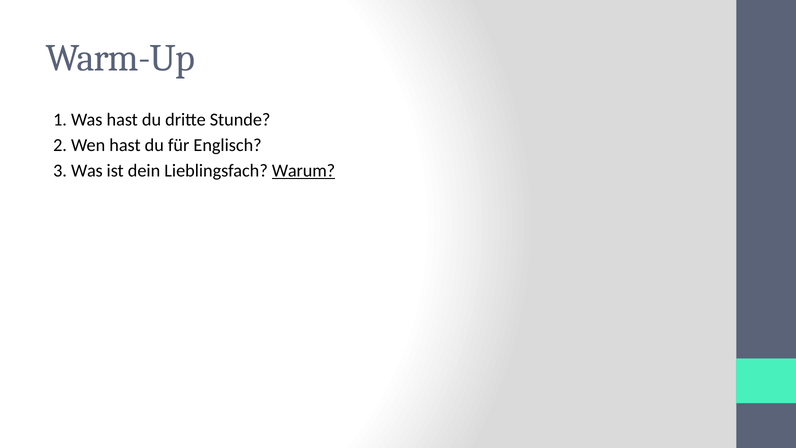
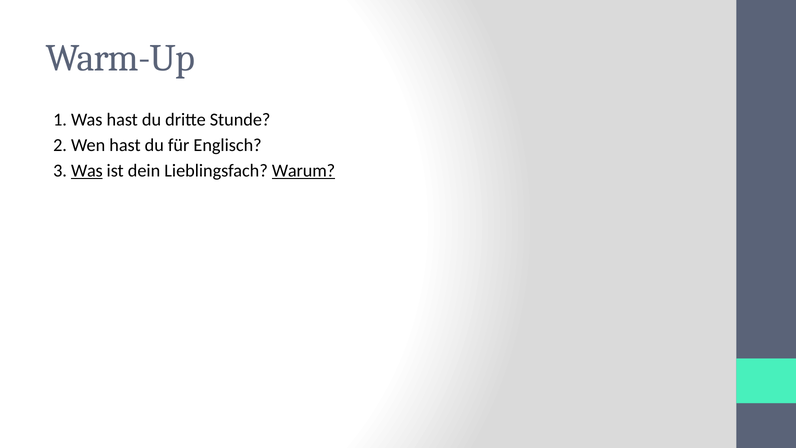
Was underline: none -> present (87, 171)
